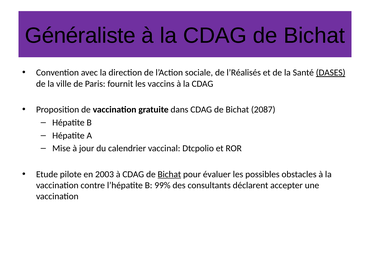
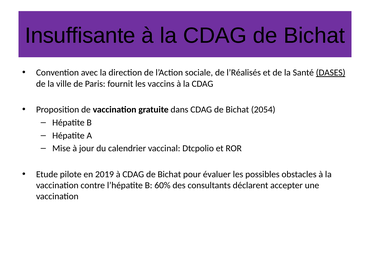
Généraliste: Généraliste -> Insuffisante (80, 36)
2087: 2087 -> 2054 (263, 110)
2003: 2003 -> 2019 (105, 175)
Bichat underline: present -> none (169, 175)
99%: 99% -> 60% (162, 186)
